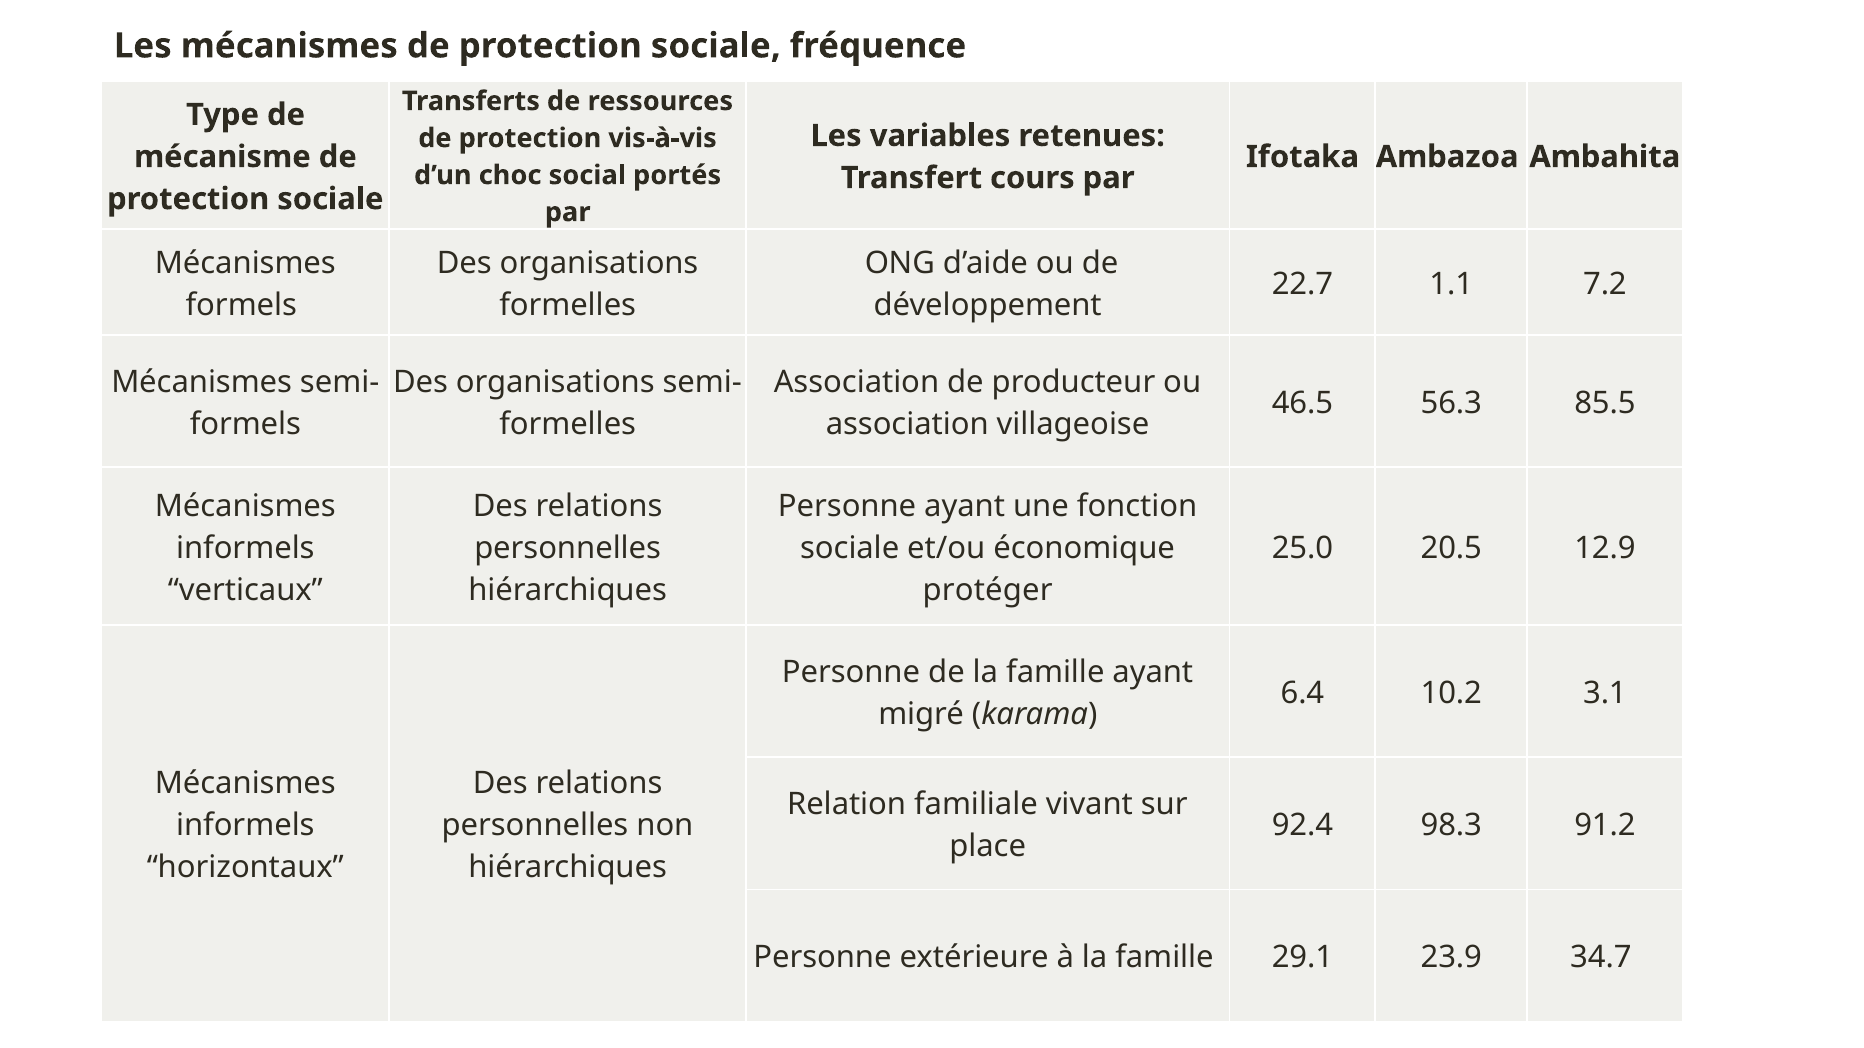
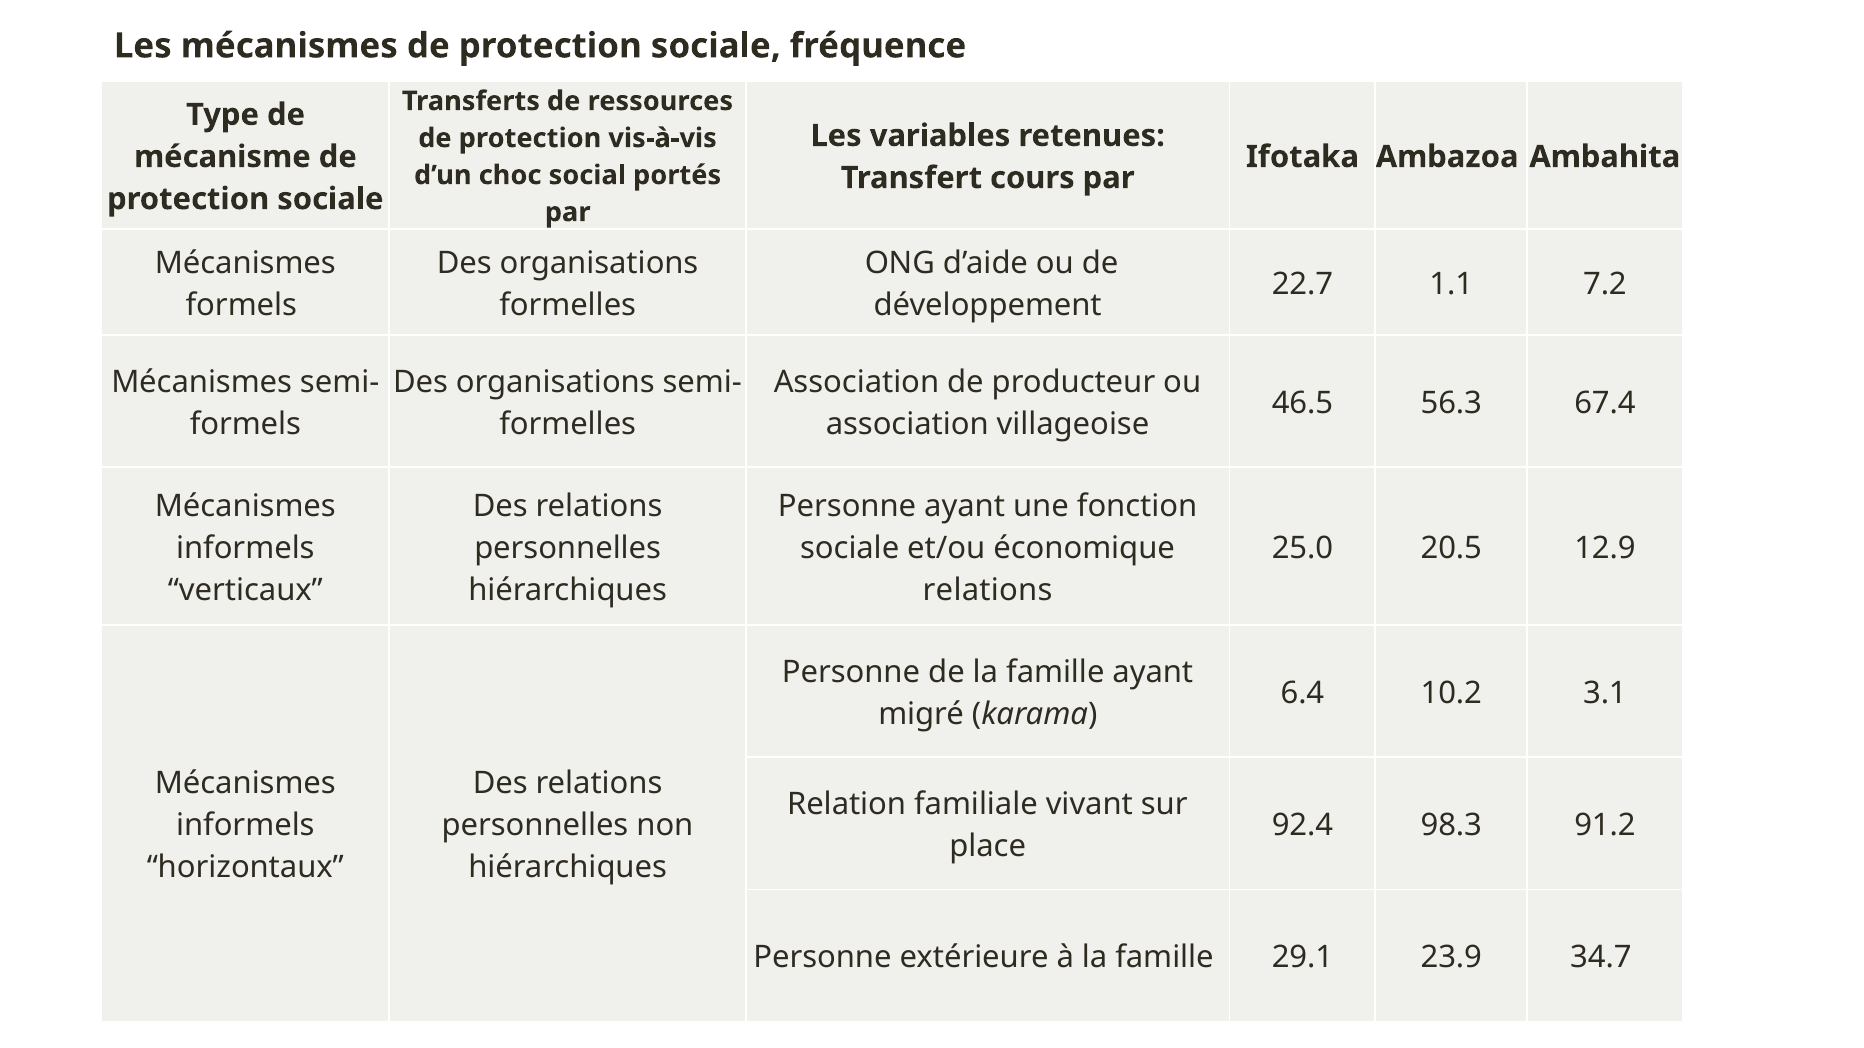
85.5: 85.5 -> 67.4 (1605, 403)
protéger: protéger -> relations (988, 590)
